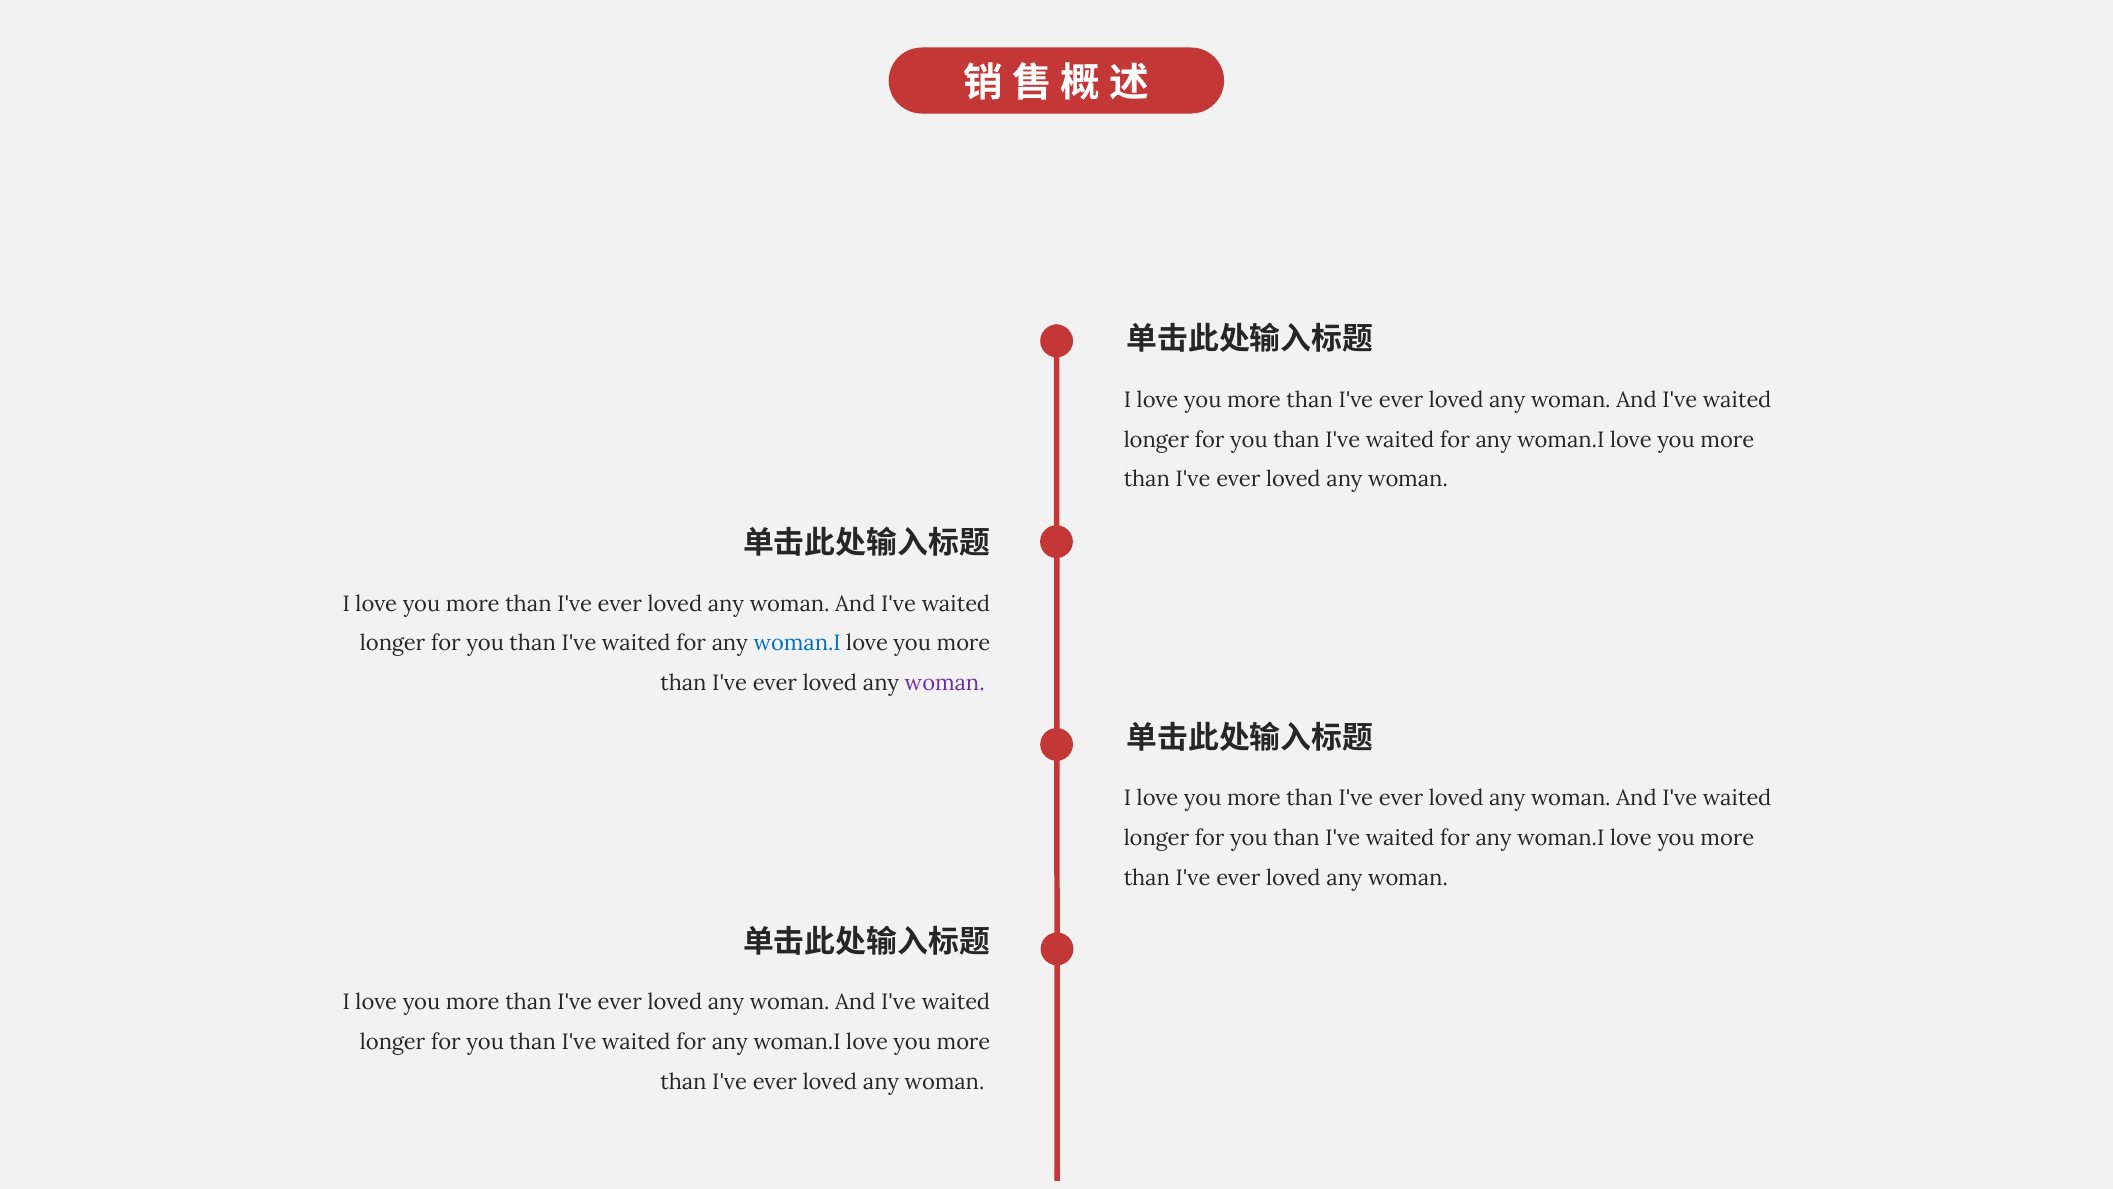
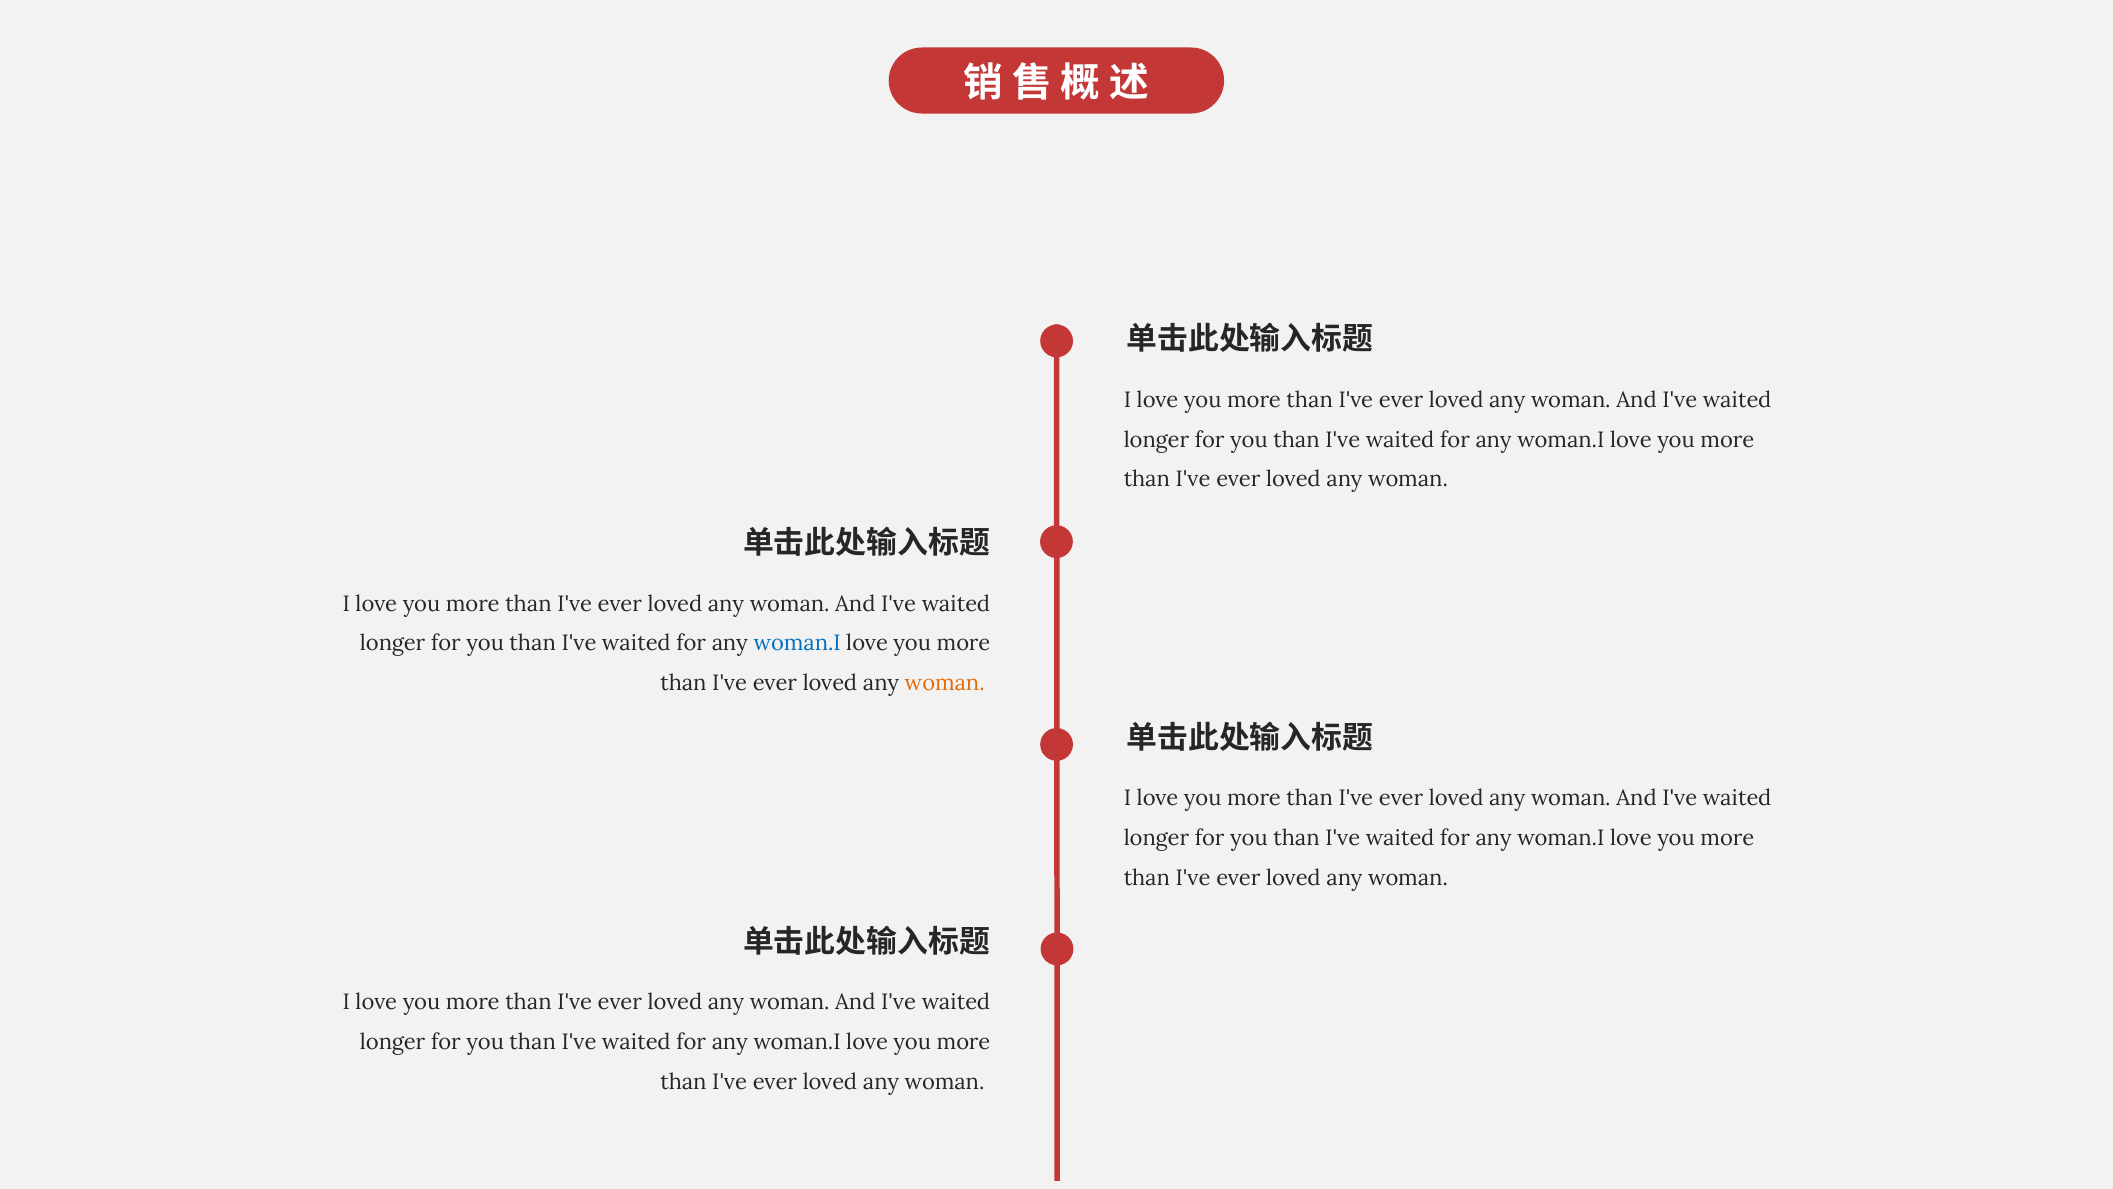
woman colour: purple -> orange (945, 683)
